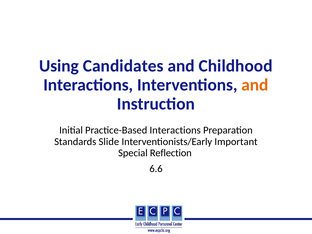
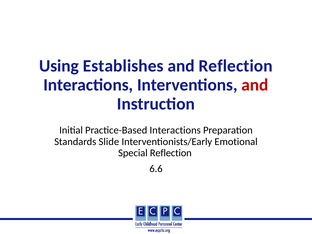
Candidates: Candidates -> Establishes (123, 66)
and Childhood: Childhood -> Reflection (236, 66)
and colour: orange -> red (255, 85)
Important: Important -> Emotional (236, 142)
